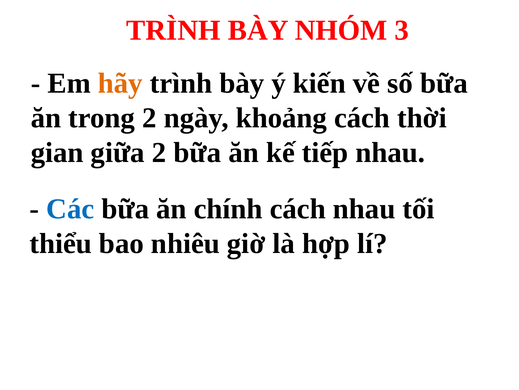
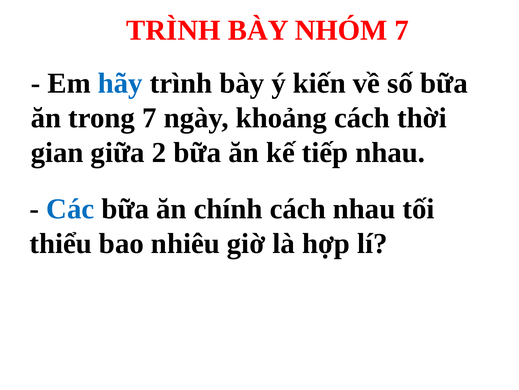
NHÓM 3: 3 -> 7 (402, 30)
hãy colour: orange -> blue (120, 83)
trong 2: 2 -> 7 (149, 118)
